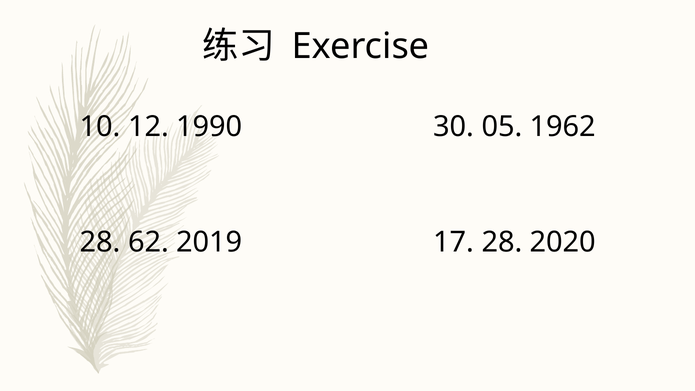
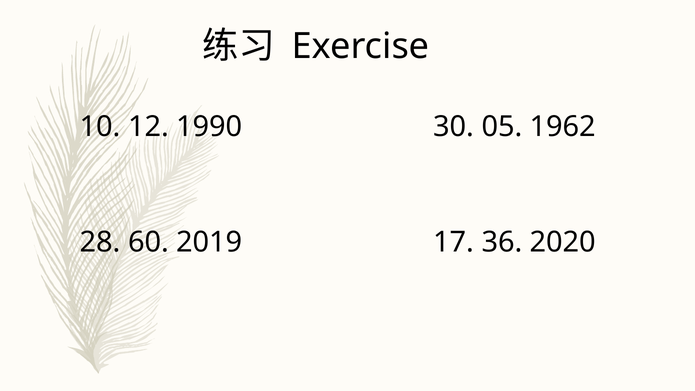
62: 62 -> 60 (149, 242)
17 28: 28 -> 36 (502, 242)
